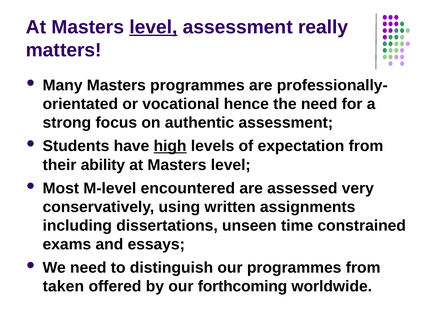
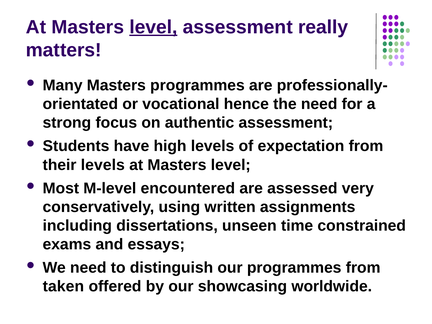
high underline: present -> none (170, 146)
their ability: ability -> levels (103, 165)
forthcoming: forthcoming -> showcasing (242, 286)
